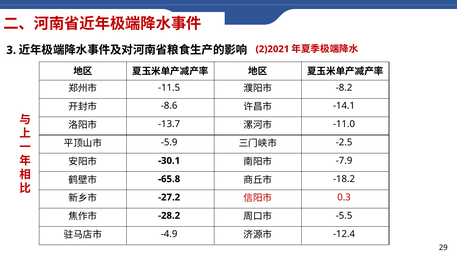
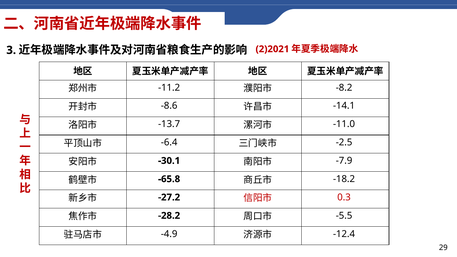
-11.5: -11.5 -> -11.2 (169, 88)
-5.9: -5.9 -> -6.4 (169, 142)
